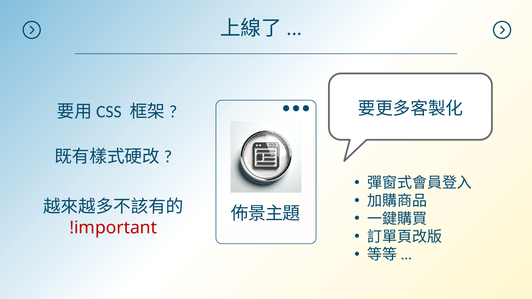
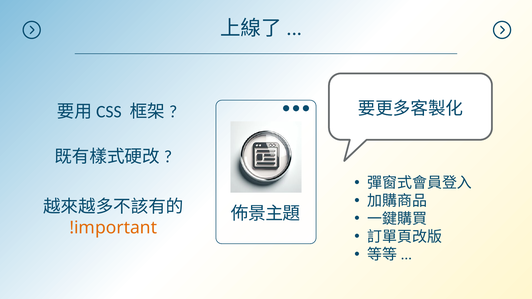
!important colour: red -> orange (113, 228)
